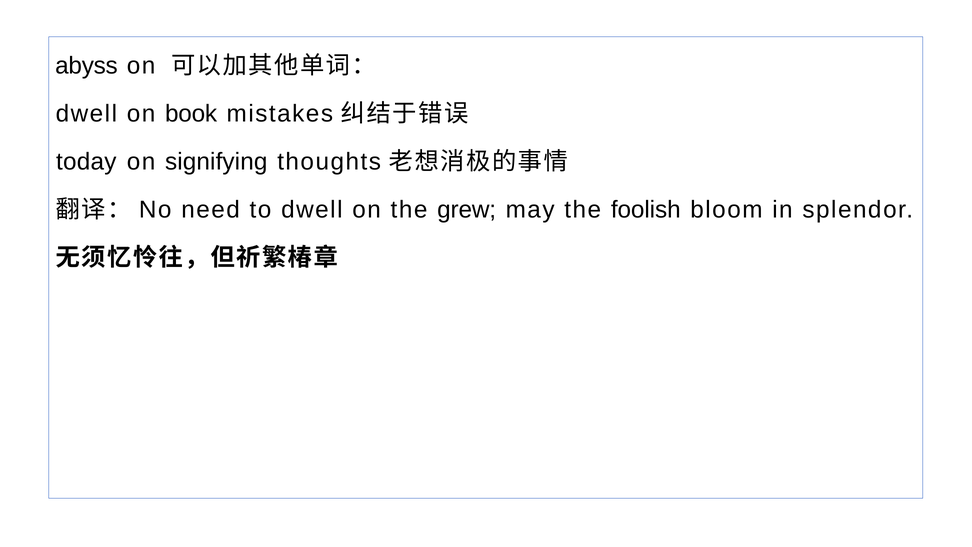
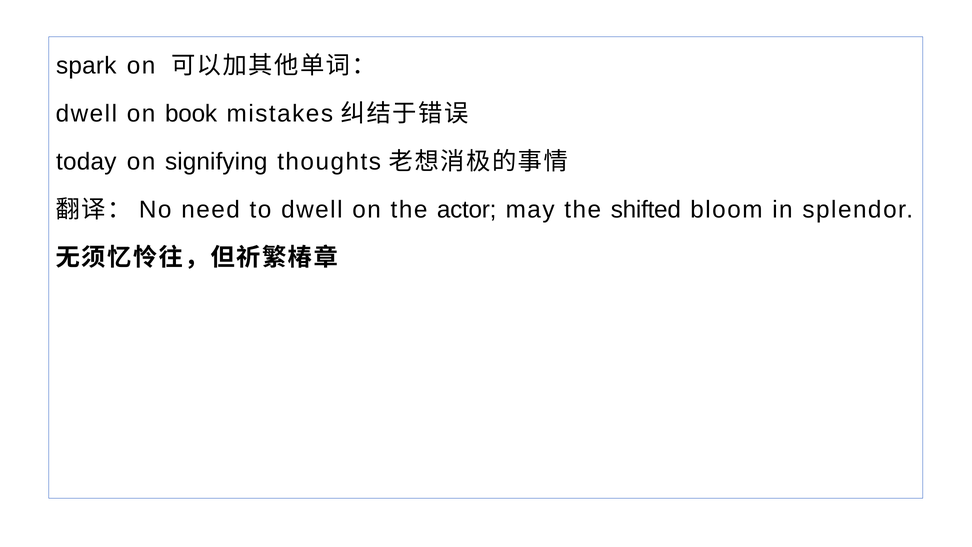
abyss: abyss -> spark (86, 65)
grew: grew -> actor (467, 209)
foolish: foolish -> shifted (646, 209)
